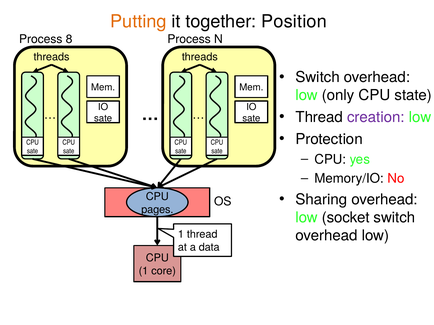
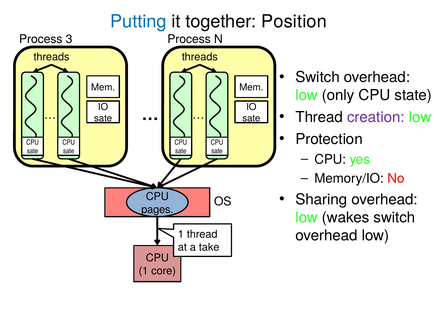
Putting colour: orange -> blue (138, 21)
8: 8 -> 3 (69, 39)
socket: socket -> wakes (346, 218)
data: data -> take (209, 248)
